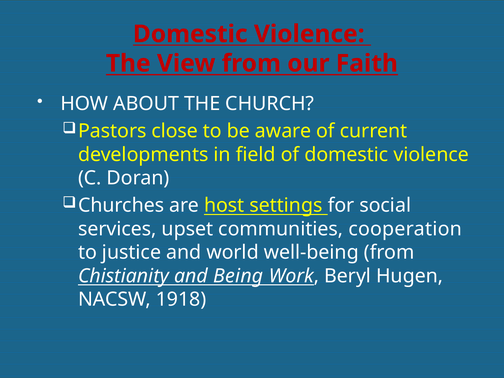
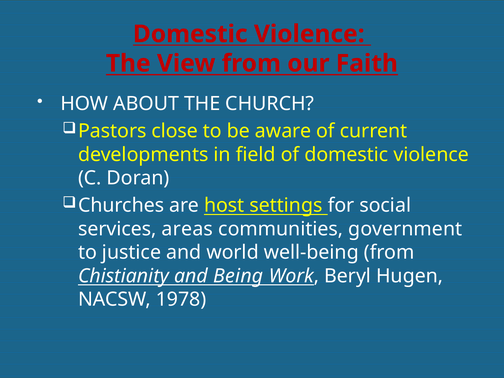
upset: upset -> areas (187, 229)
cooperation: cooperation -> government (405, 229)
1918: 1918 -> 1978 (181, 299)
